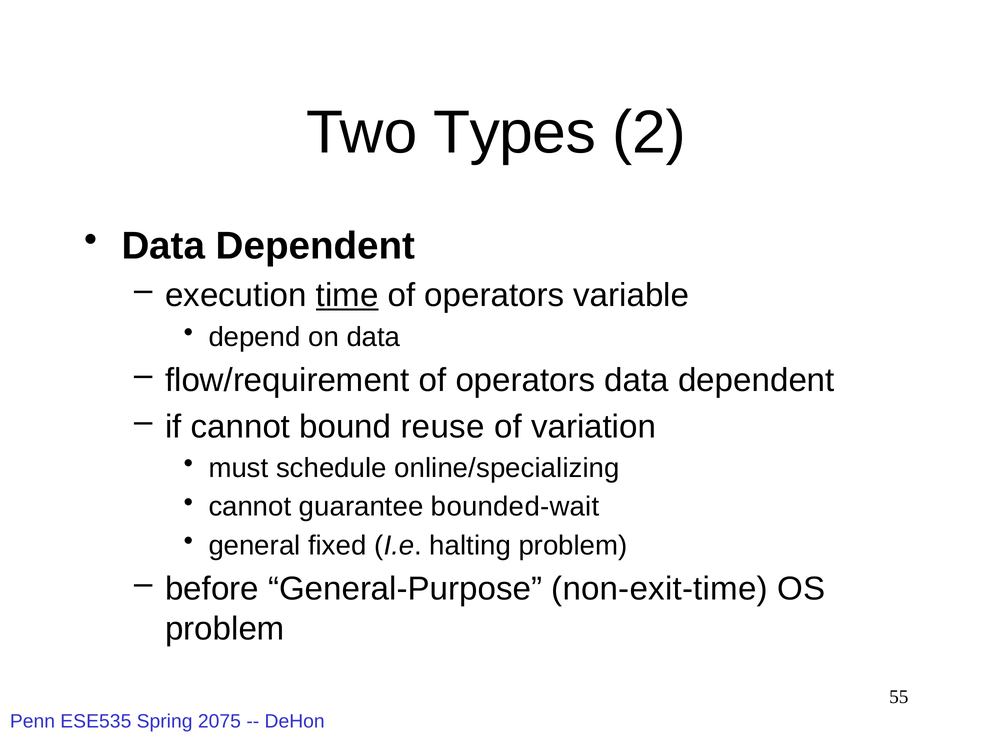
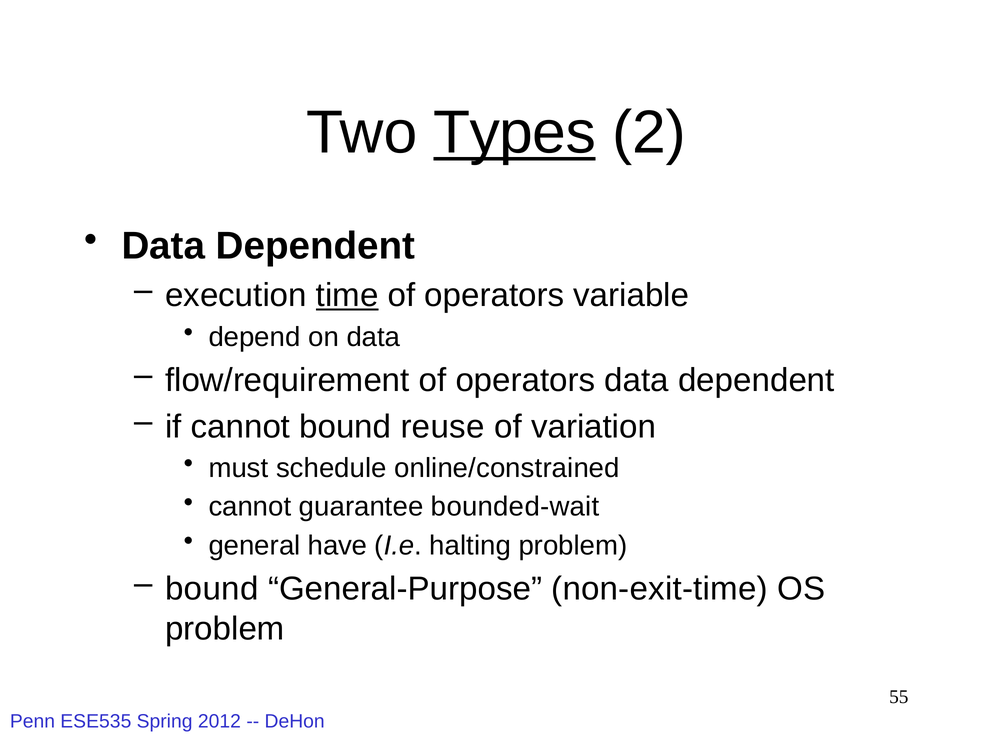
Types underline: none -> present (515, 132)
online/specializing: online/specializing -> online/constrained (507, 468)
fixed: fixed -> have (337, 545)
before: before -> bound (212, 589)
2075: 2075 -> 2012 (219, 721)
